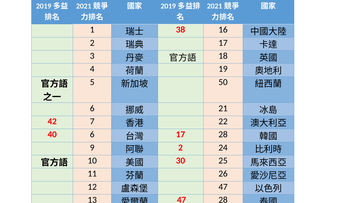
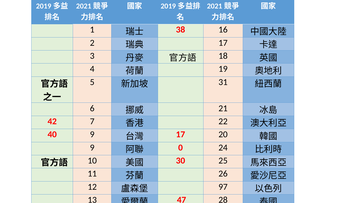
50: 50 -> 31 (223, 82)
40 6: 6 -> 9 (92, 135)
17 28: 28 -> 20 (223, 135)
2: 2 -> 0 (180, 148)
47: 47 -> 97 (223, 187)
